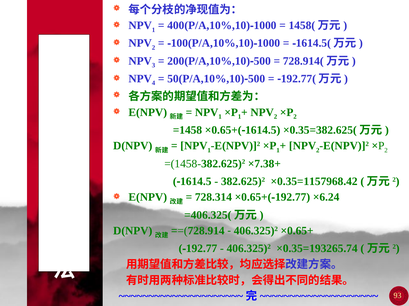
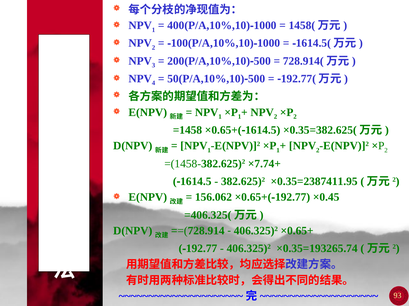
×7.38+: ×7.38+ -> ×7.74+ (264, 164)
×0.35=1157968.42: ×0.35=1157968.42 -> ×0.35=2387411.95 (314, 182)
728.314: 728.314 -> 156.062 (213, 198)
×6.24: ×6.24 -> ×0.45 (326, 198)
